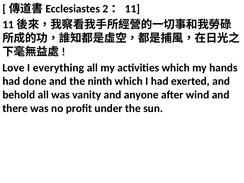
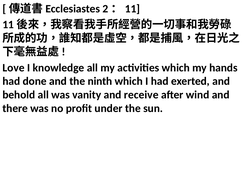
everything: everything -> knowledge (59, 68)
anyone: anyone -> receive (141, 95)
